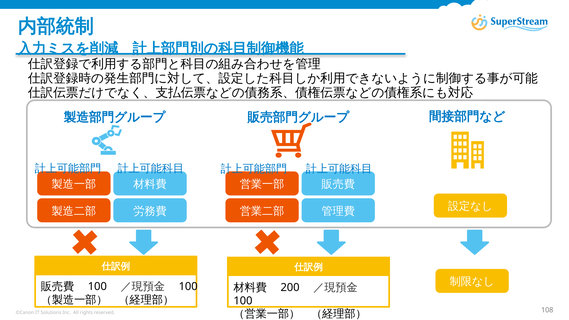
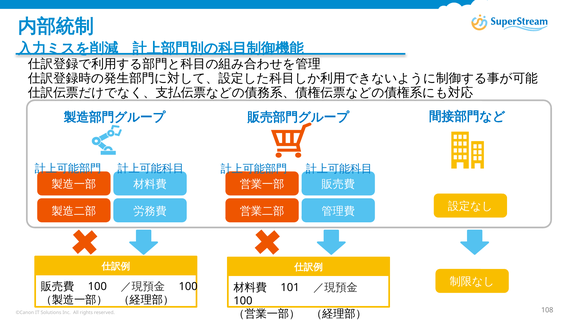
200: 200 -> 101 (290, 288)
